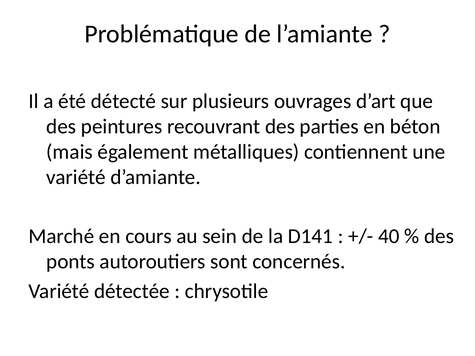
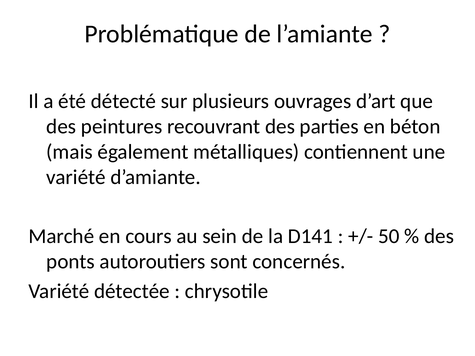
40: 40 -> 50 (389, 236)
